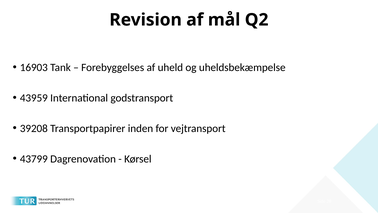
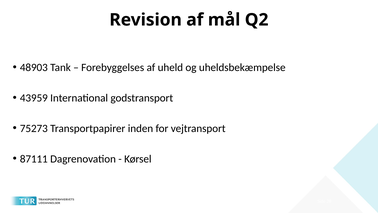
16903: 16903 -> 48903 (34, 67)
39208: 39208 -> 75273 (34, 128)
43799: 43799 -> 87111 (34, 159)
